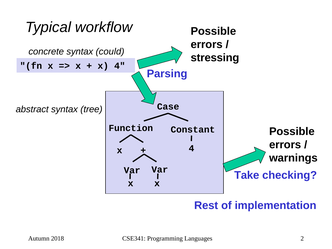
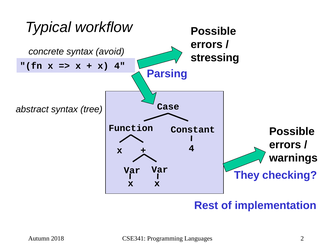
could: could -> avoid (110, 52)
Take: Take -> They (247, 175)
